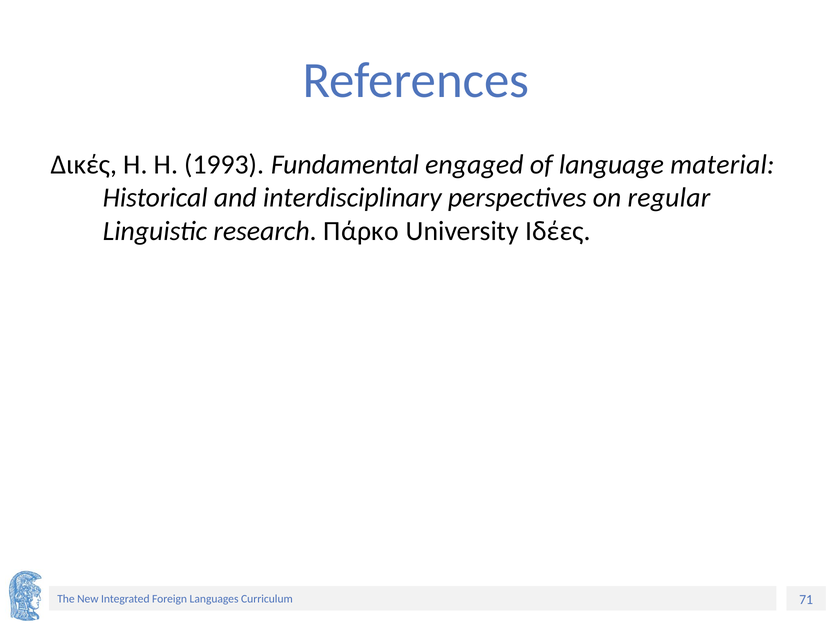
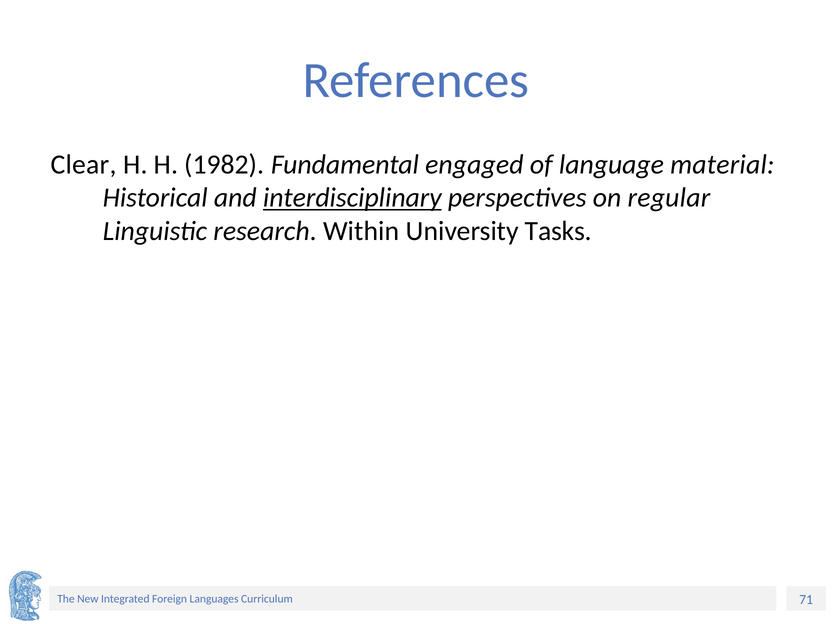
Δικές: Δικές -> Clear (84, 164)
1993: 1993 -> 1982 (224, 164)
interdisciplinary underline: none -> present (352, 198)
Πάρκο: Πάρκο -> Within (361, 231)
Ιδέες: Ιδέες -> Tasks (558, 231)
